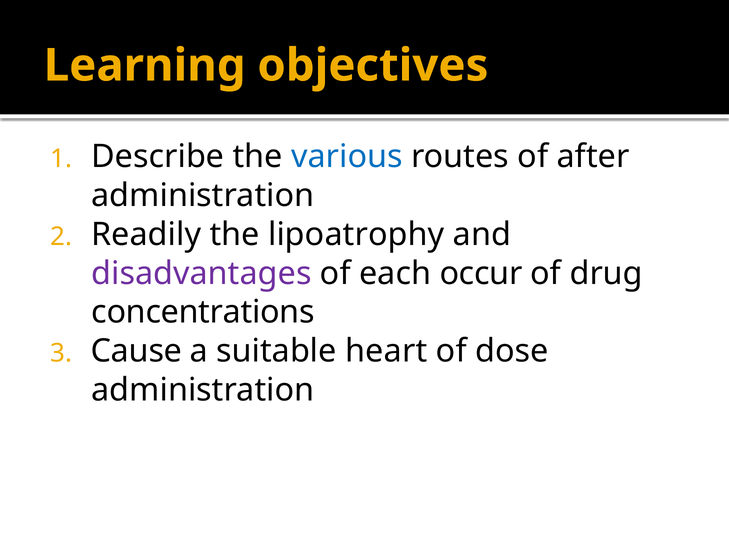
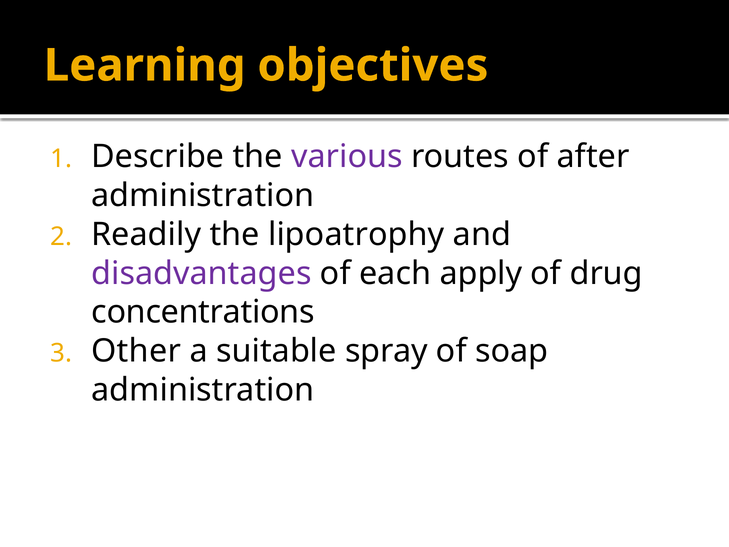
various colour: blue -> purple (347, 157)
occur: occur -> apply (481, 273)
Cause: Cause -> Other (136, 351)
heart: heart -> spray (386, 351)
dose: dose -> soap (512, 351)
